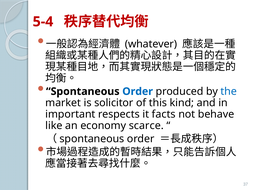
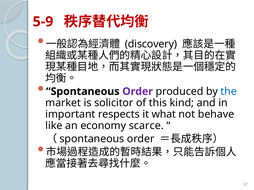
5-4: 5-4 -> 5-9 (43, 22)
whatever: whatever -> discovery (151, 44)
Order colour: blue -> purple (138, 92)
facts: facts -> what (164, 115)
